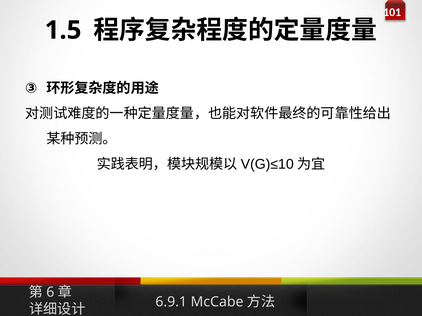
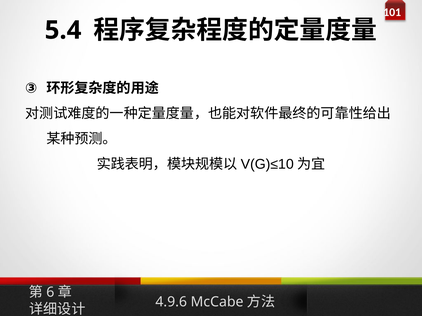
1.5: 1.5 -> 5.4 (63, 30)
6.9.1: 6.9.1 -> 4.9.6 (171, 302)
